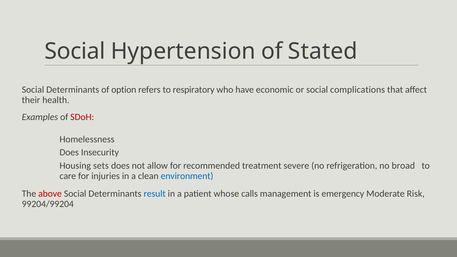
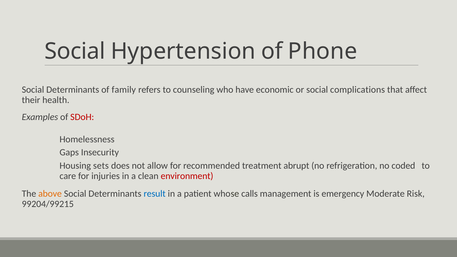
Stated: Stated -> Phone (323, 51)
option: option -> family (124, 90)
respiratory: respiratory -> counseling (194, 90)
Does: Does -> Gaps (69, 153)
severe: severe -> abrupt (296, 166)
broad: broad -> coded (403, 166)
environment colour: blue -> red (187, 176)
above colour: red -> orange (50, 194)
99204/99204: 99204/99204 -> 99204/99215 (48, 204)
